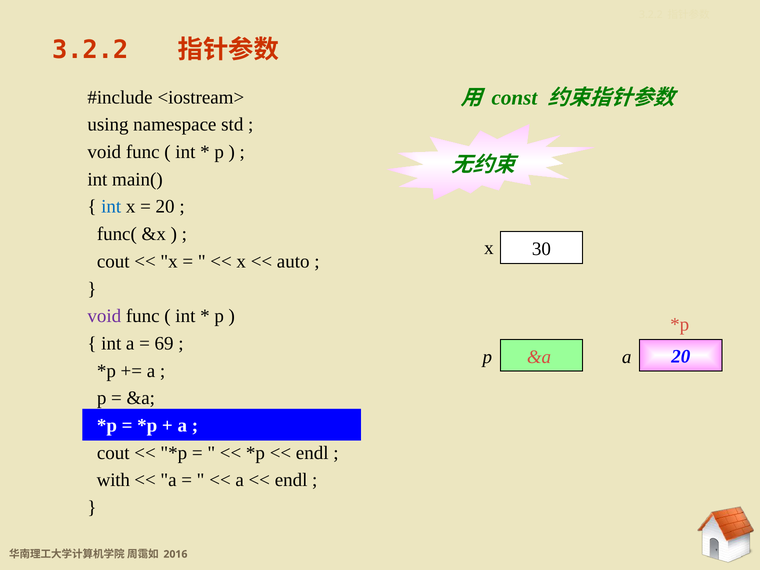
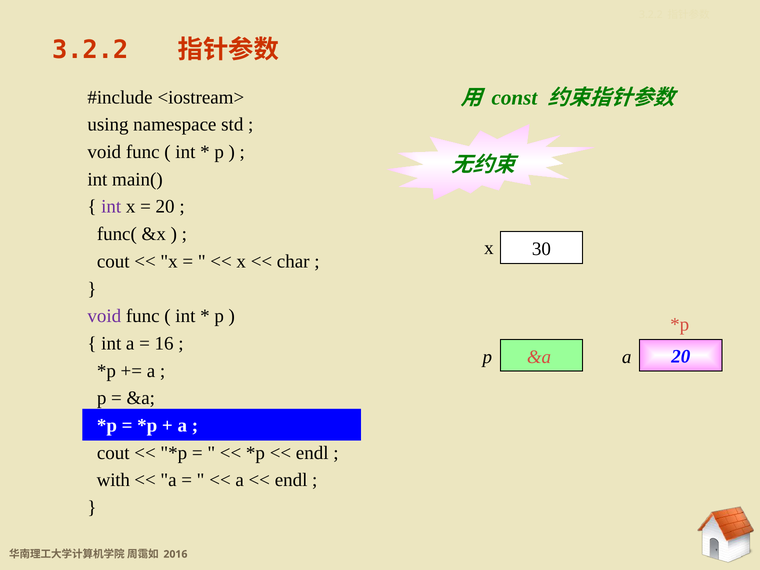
int colour: blue -> purple (111, 207)
auto: auto -> char (293, 261)
69: 69 -> 16 (164, 343)
